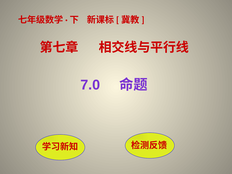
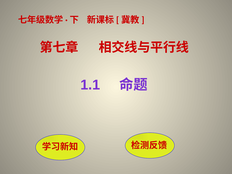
7.0: 7.0 -> 1.1 (90, 85)
